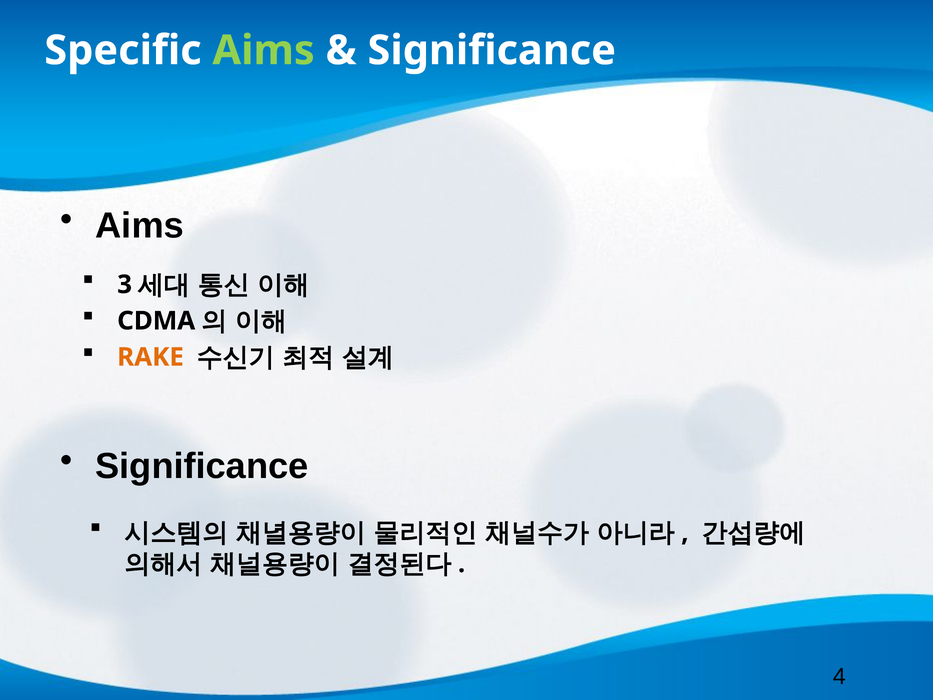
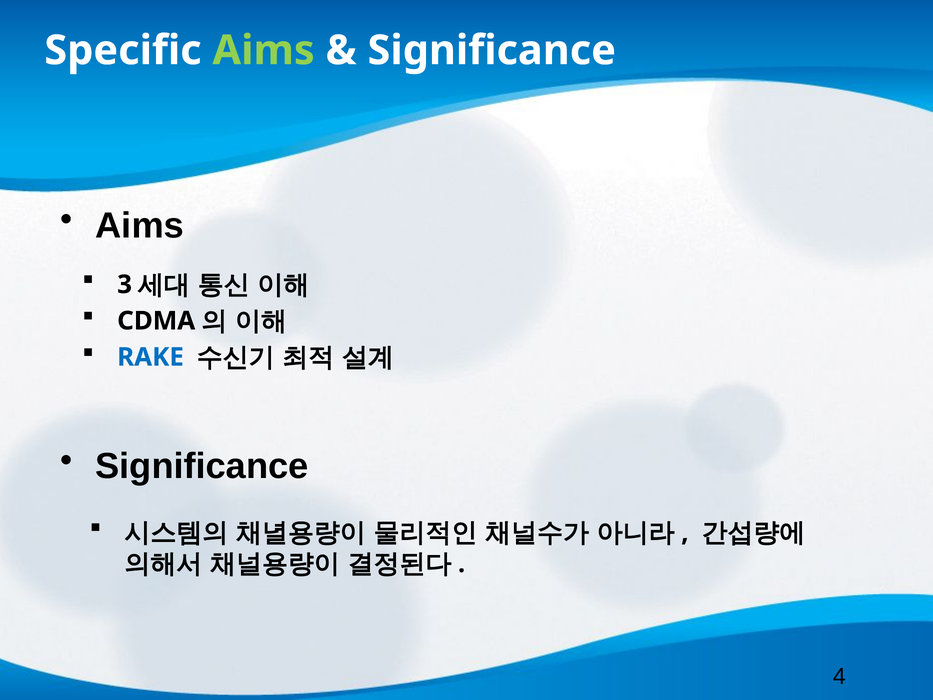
RAKE colour: orange -> blue (151, 357)
